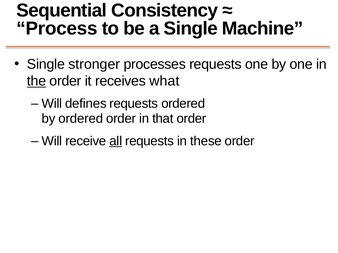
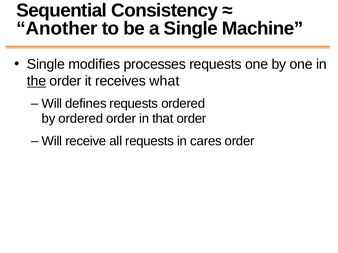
Process: Process -> Another (57, 29)
stronger: stronger -> modifies (94, 64)
all underline: present -> none (116, 141)
these: these -> cares (206, 141)
